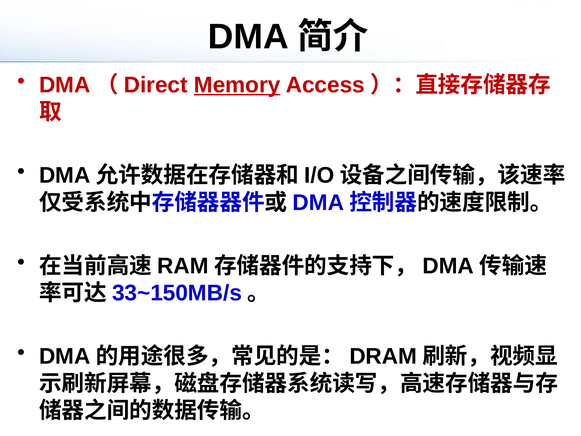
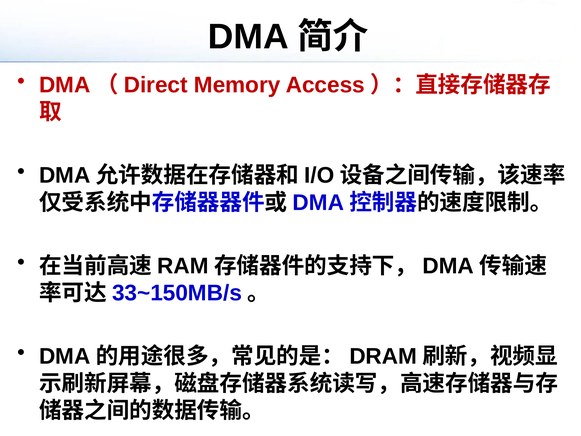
Memory underline: present -> none (237, 85)
